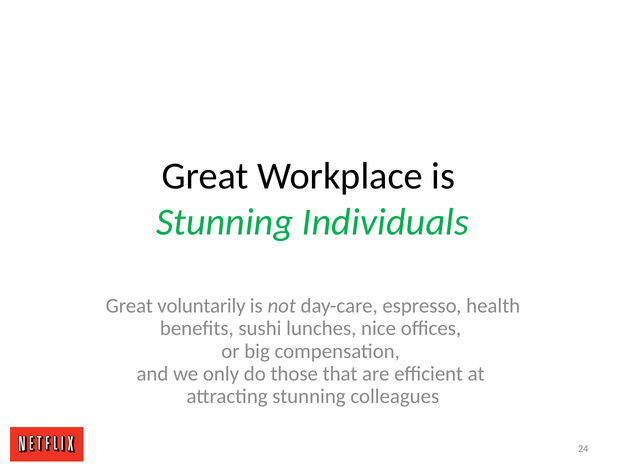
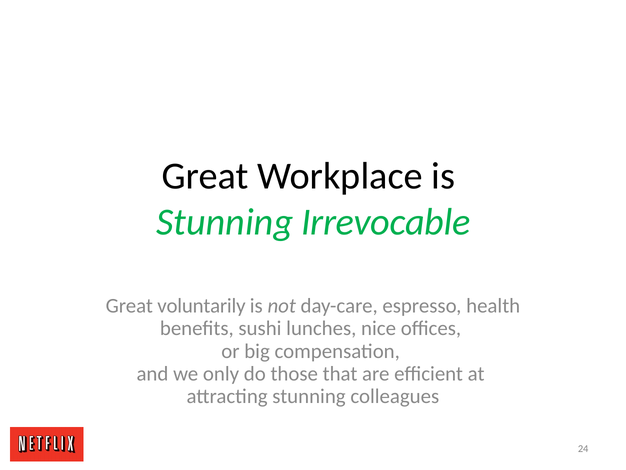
Individuals: Individuals -> Irrevocable (386, 222)
